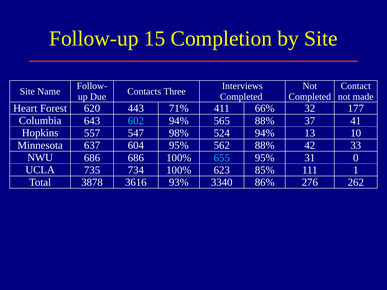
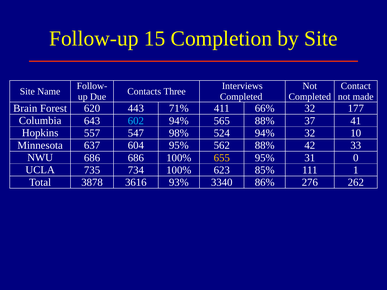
Heart: Heart -> Brain (25, 108)
94% 13: 13 -> 32 (310, 133)
655 colour: light blue -> yellow (222, 158)
